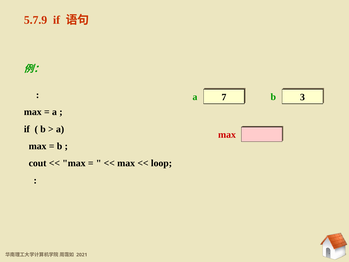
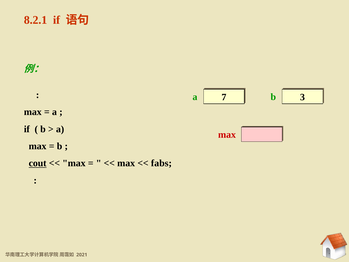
5.7.9: 5.7.9 -> 8.2.1 (36, 20)
cout underline: none -> present (38, 163)
loop: loop -> fabs (161, 163)
